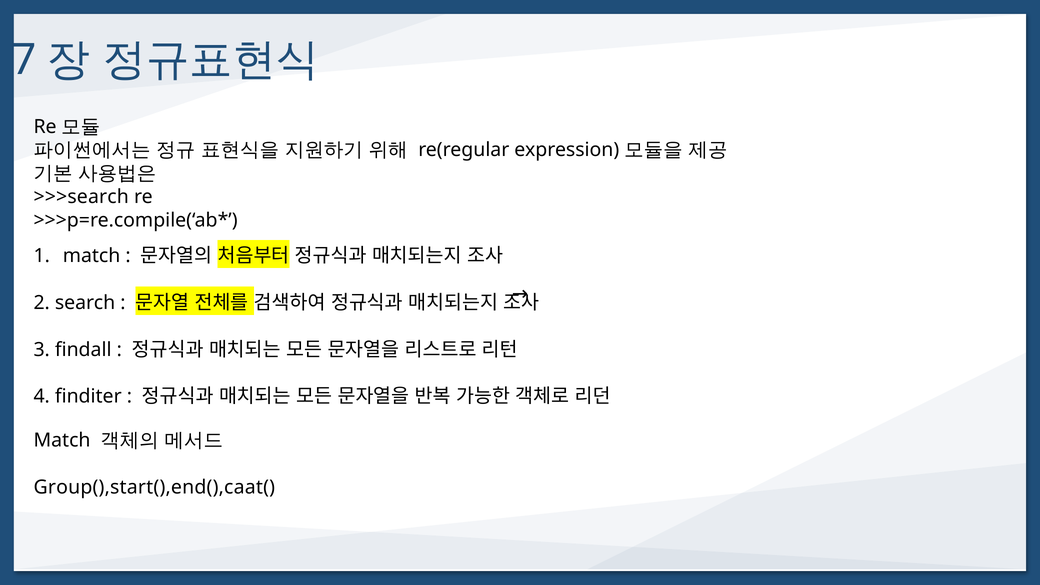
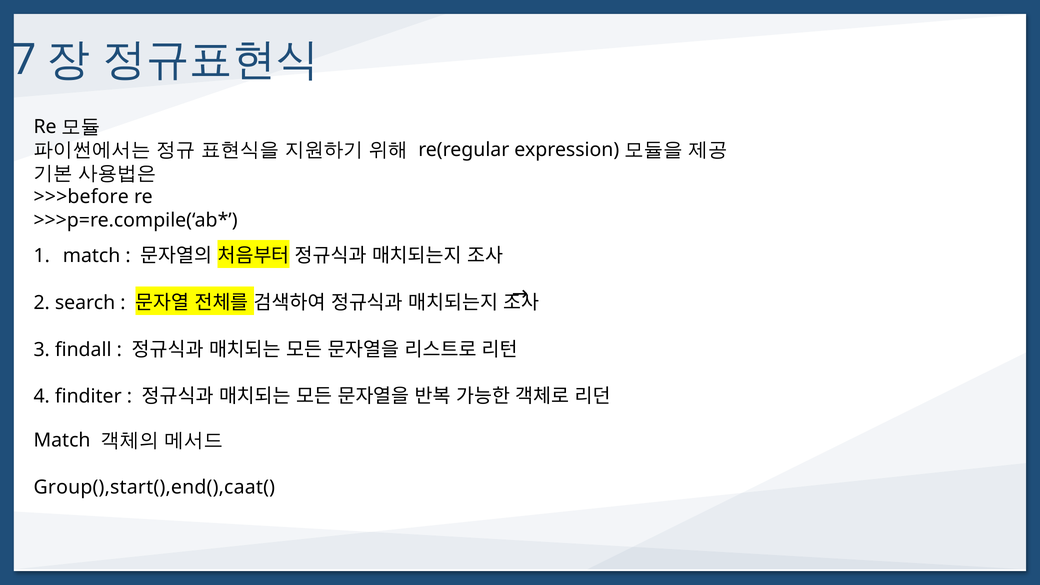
>>>search: >>>search -> >>>before (81, 197)
